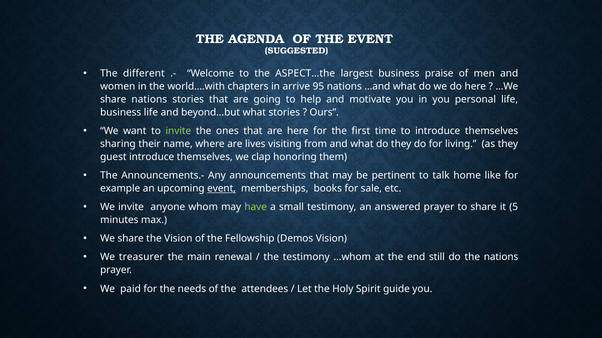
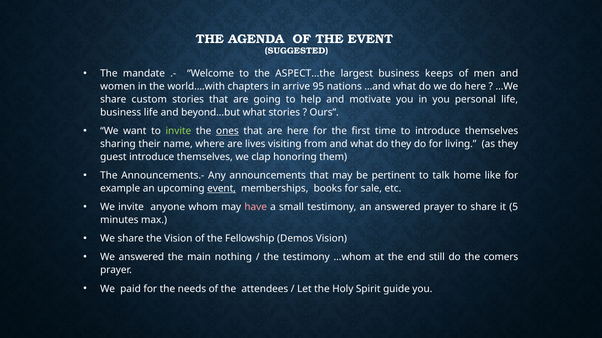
different: different -> mandate (144, 74)
praise: praise -> keeps (439, 74)
share nations: nations -> custom (149, 100)
ones underline: none -> present (227, 131)
have colour: light green -> pink (256, 207)
We treasurer: treasurer -> answered (141, 258)
renewal: renewal -> nothing (233, 258)
the nations: nations -> comers (501, 258)
